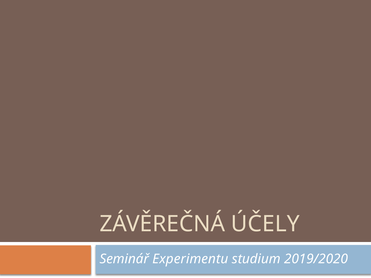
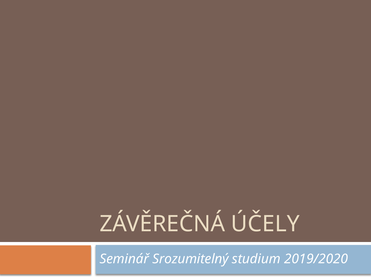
Experimentu: Experimentu -> Srozumitelný (190, 259)
